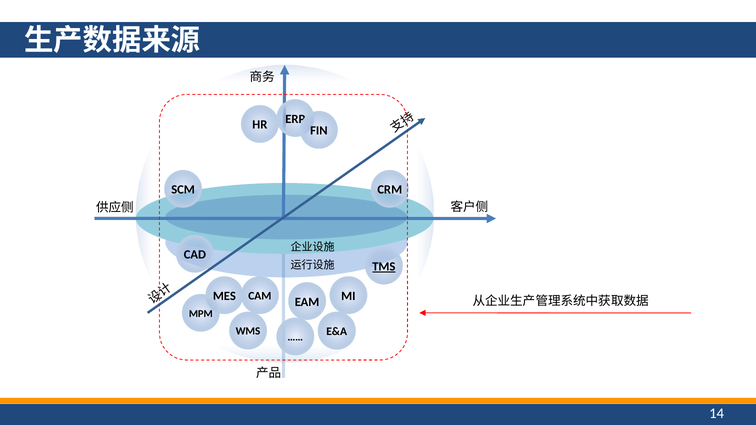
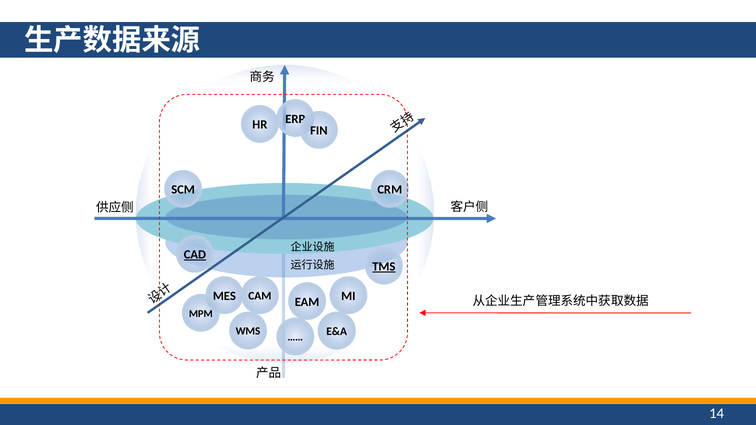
CAD underline: none -> present (195, 255)
